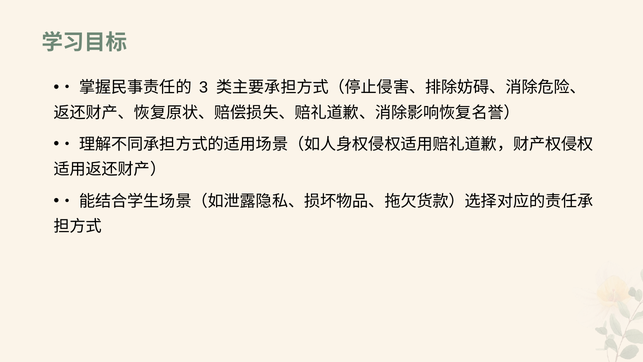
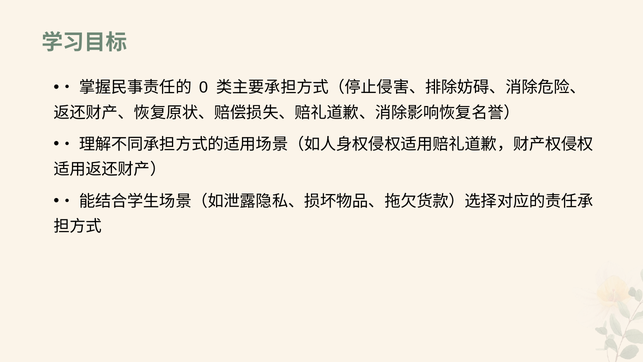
3: 3 -> 0 (204, 88)
